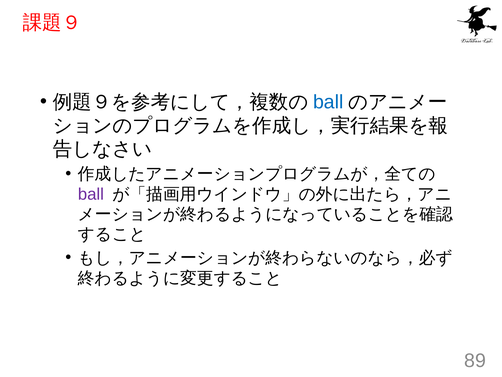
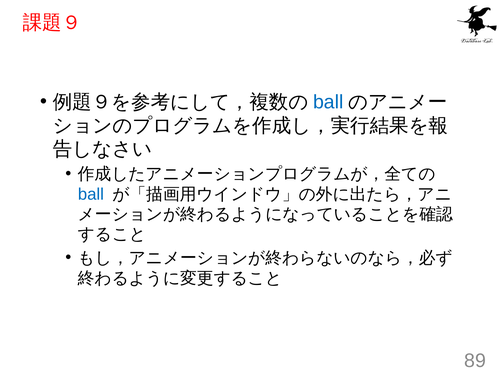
ball colour: purple -> blue (91, 194)
